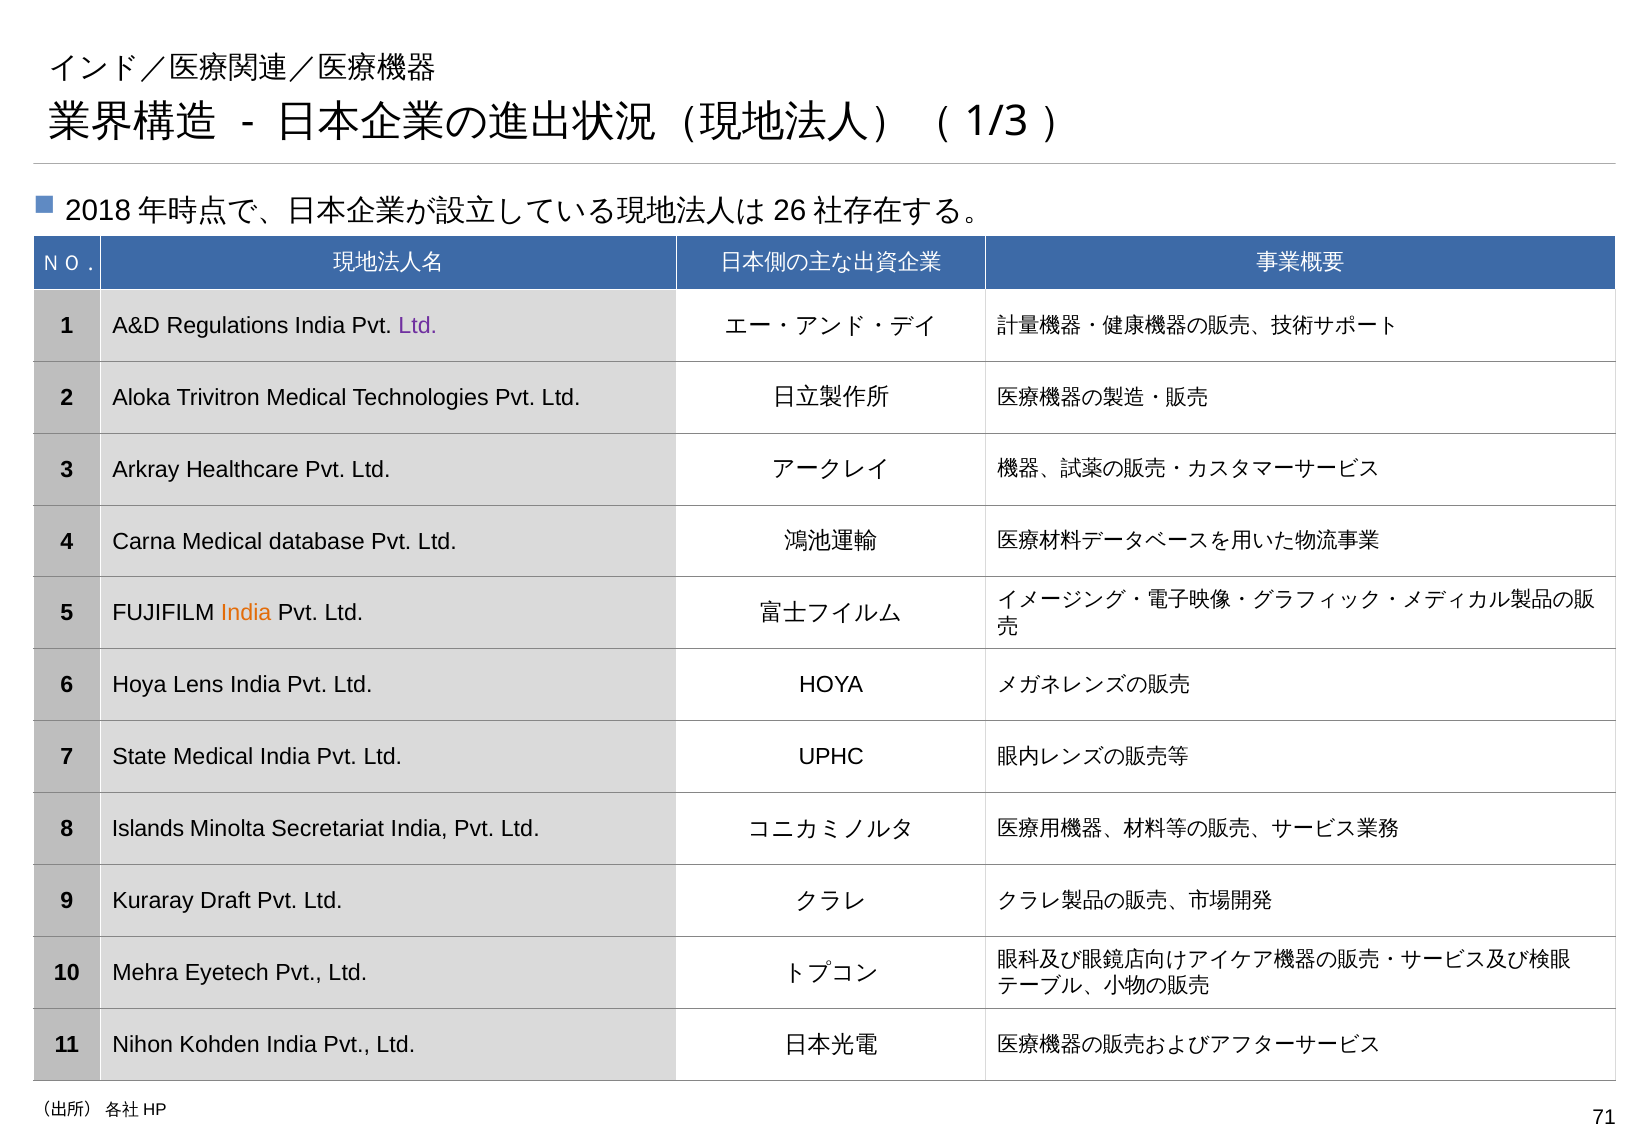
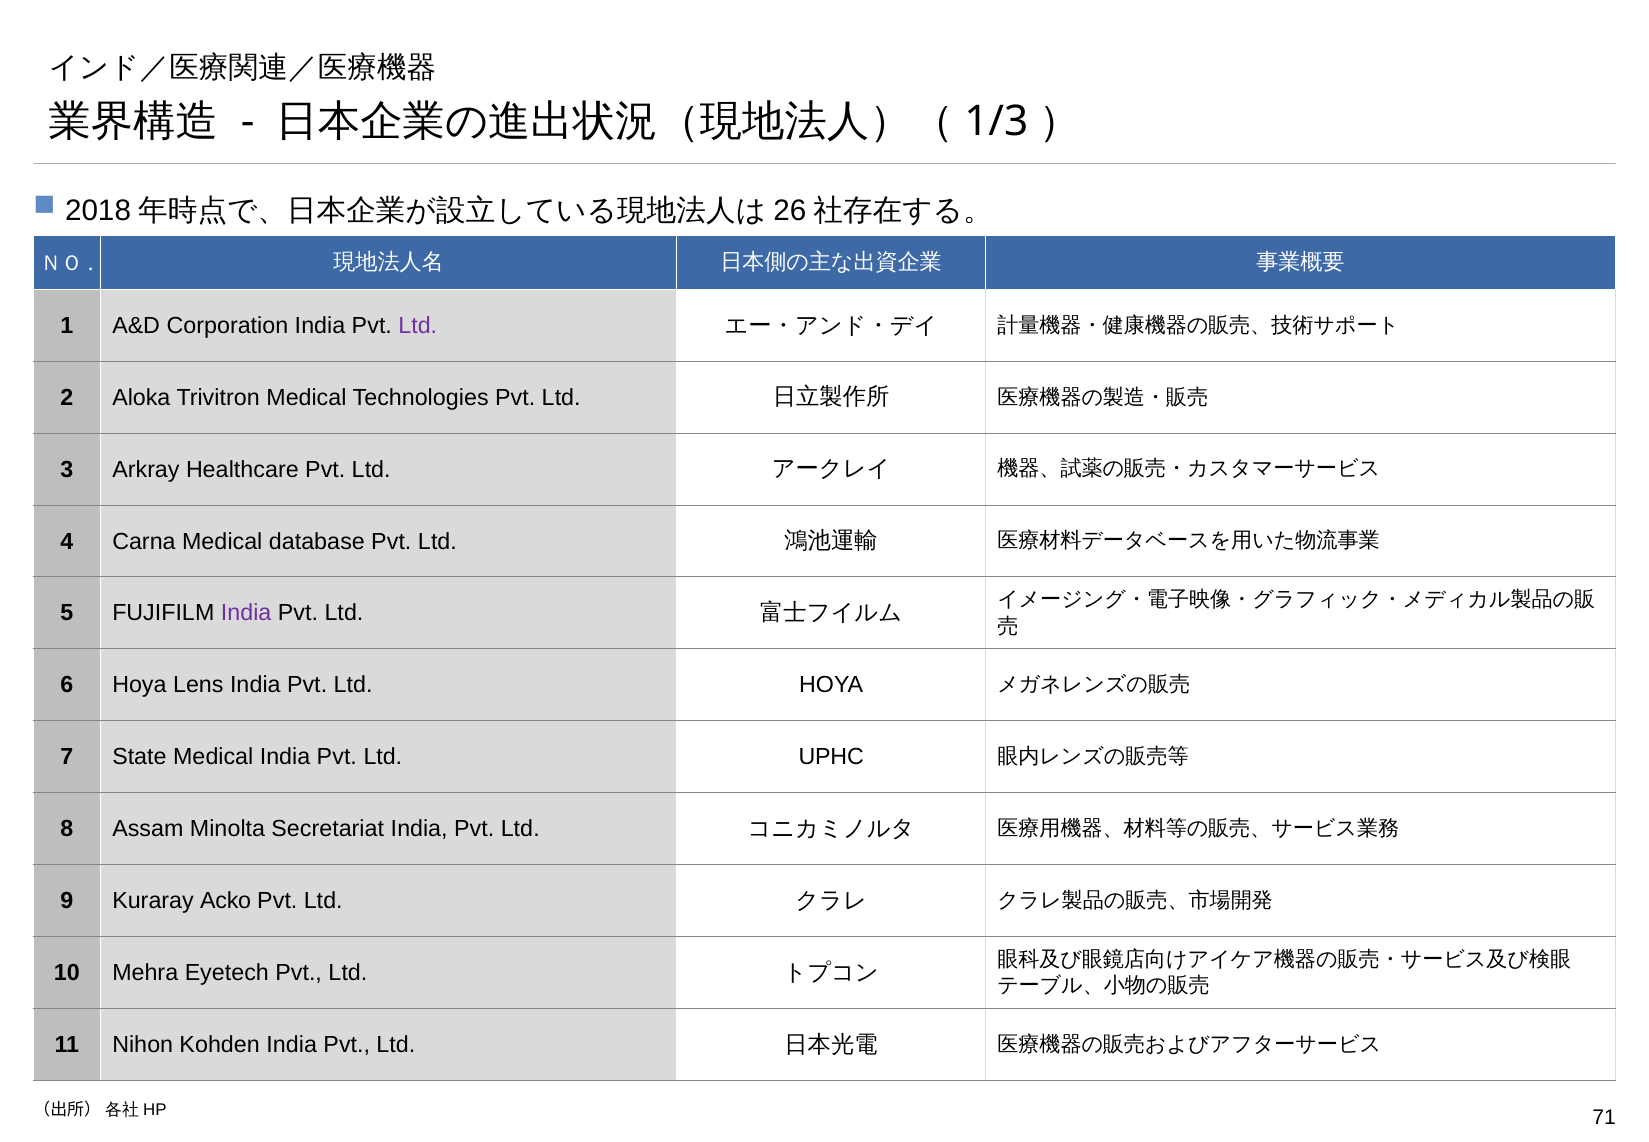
Regulations: Regulations -> Corporation (227, 325)
India colour: orange -> purple (246, 613)
Islands: Islands -> Assam (148, 829)
Draft: Draft -> Acko (226, 901)
